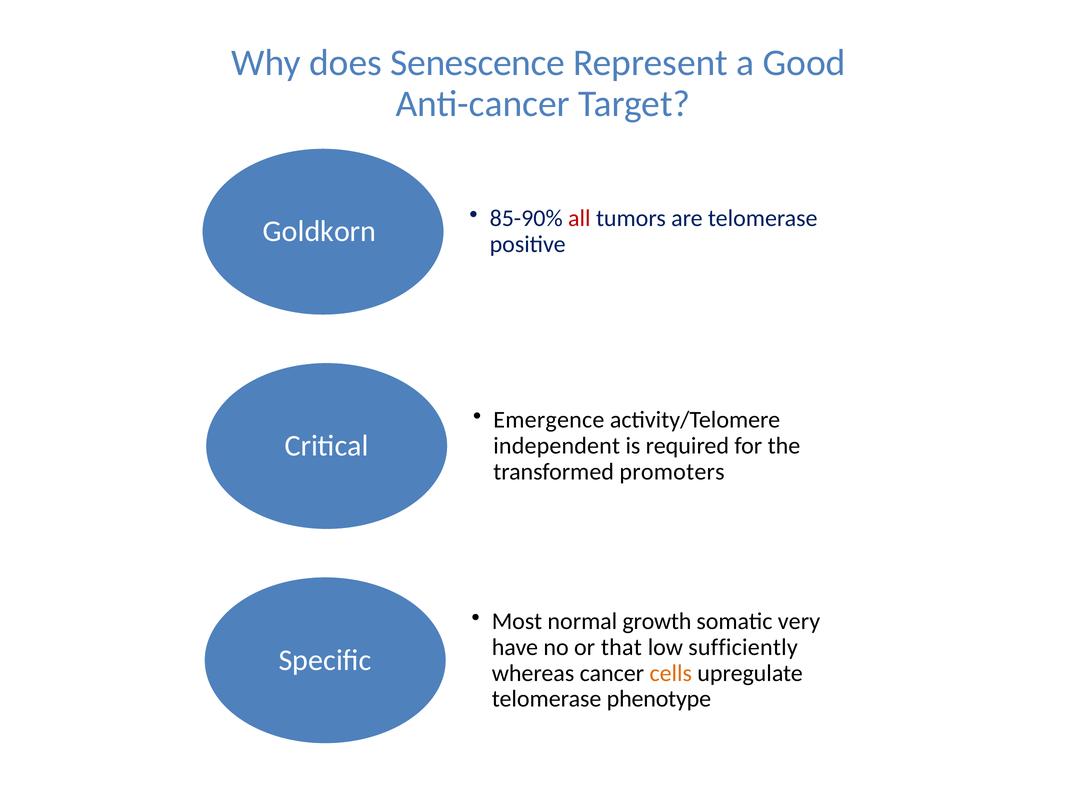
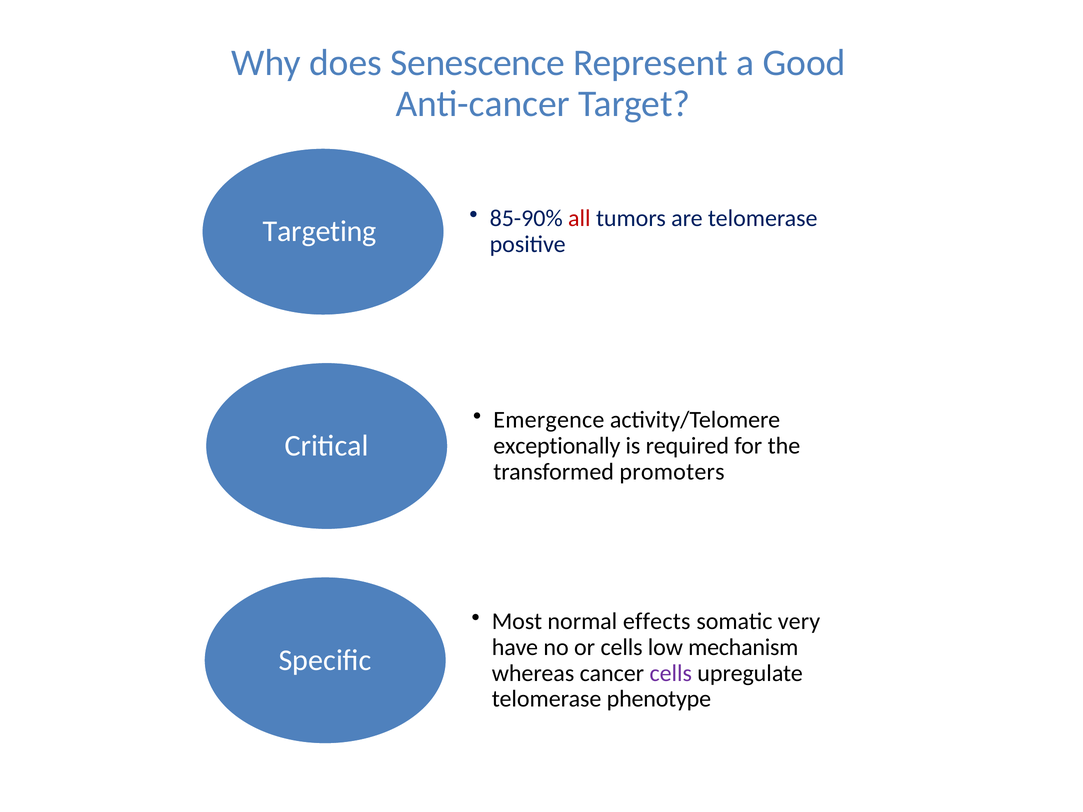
Goldkorn: Goldkorn -> Targeting (320, 232)
independent: independent -> exceptionally (557, 446)
growth: growth -> effects (657, 621)
or that: that -> cells (622, 647)
sufficiently: sufficiently -> mechanism (743, 647)
cells colour: orange -> purple (671, 673)
